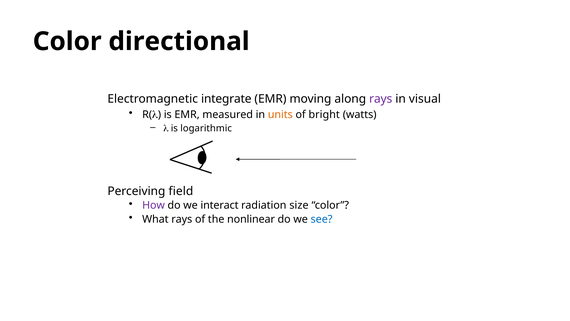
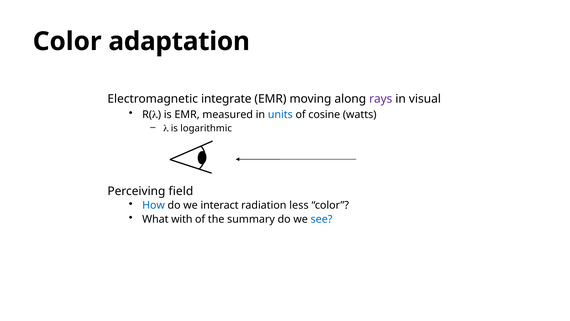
directional: directional -> adaptation (179, 41)
units colour: orange -> blue (280, 114)
bright: bright -> cosine (324, 114)
How colour: purple -> blue (154, 205)
size: size -> less (299, 205)
What rays: rays -> with (182, 219)
nonlinear: nonlinear -> summary (251, 219)
